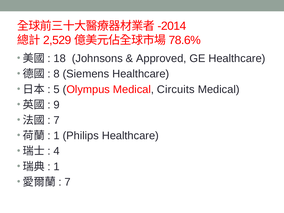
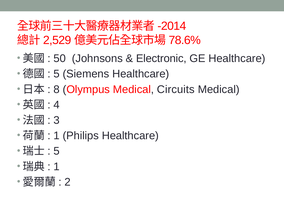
18: 18 -> 50 (60, 58)
Approved: Approved -> Electronic (161, 58)
8: 8 -> 5 (57, 74)
5: 5 -> 8 (57, 89)
9: 9 -> 4 (57, 105)
7: 7 -> 3 (57, 120)
4: 4 -> 5 (57, 151)
7: 7 -> 2 (68, 182)
